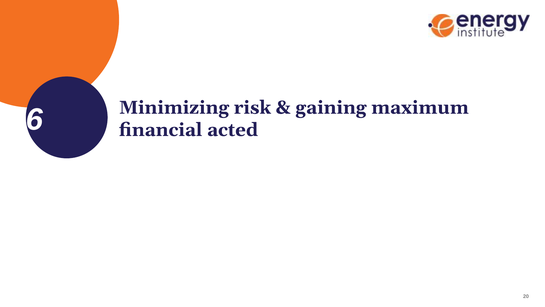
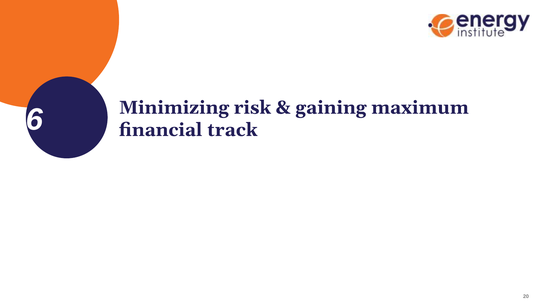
acted: acted -> track (232, 130)
